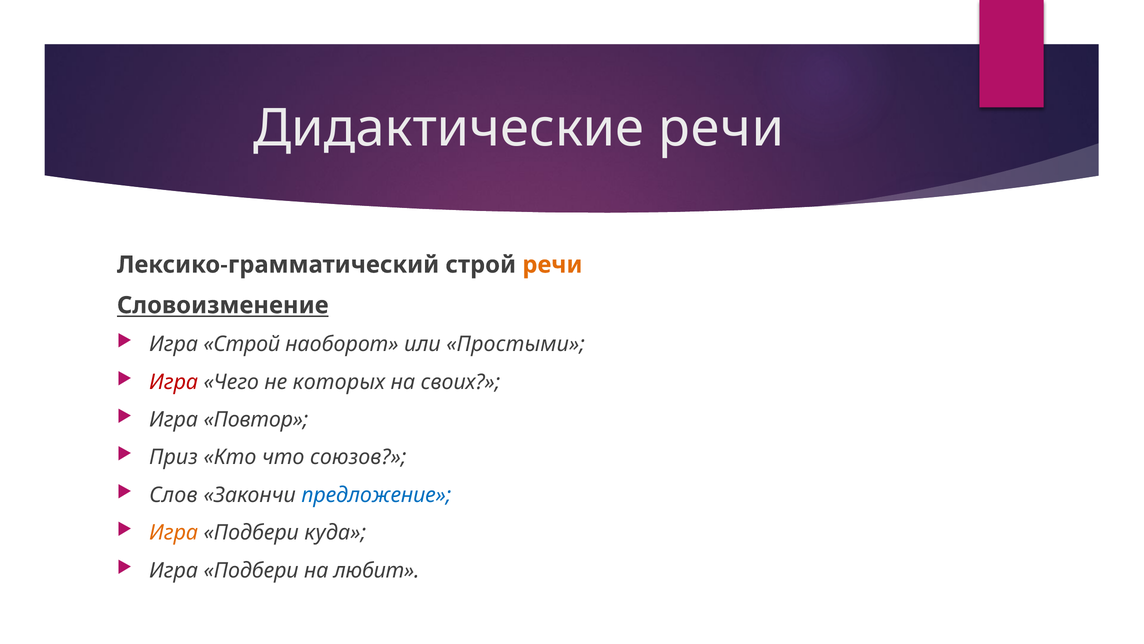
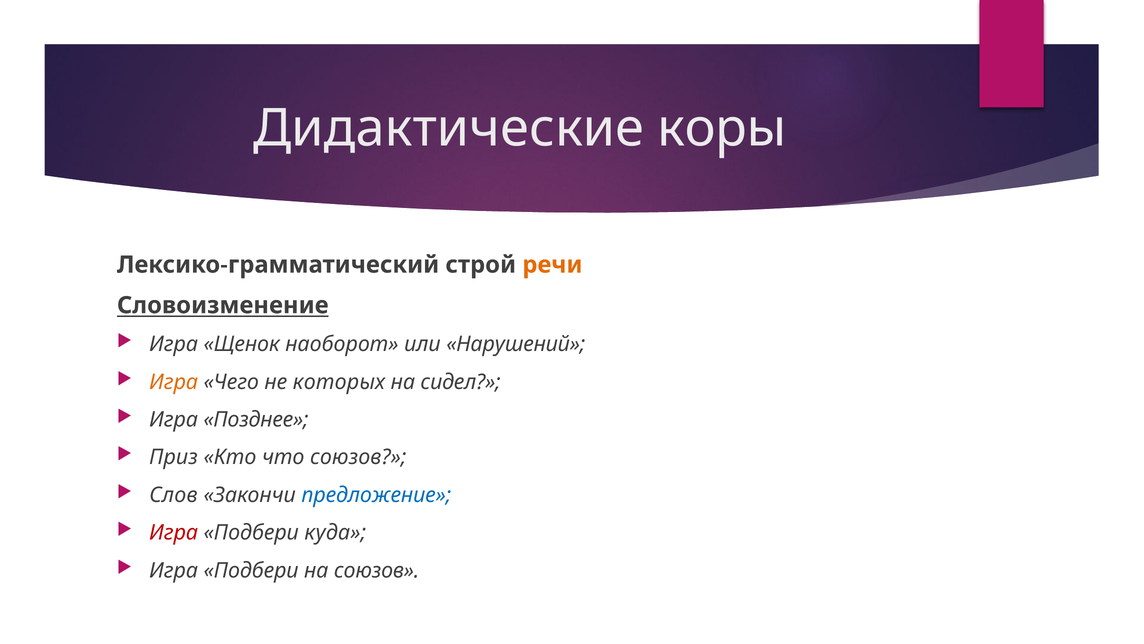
Дидактические речи: речи -> коры (722, 128)
Игра Строй: Строй -> Щенок (242, 344)
Простыми: Простыми -> Нарушений (516, 344)
Игра colour: red -> orange (174, 382)
своих: своих -> сидел (461, 382)
Повтор: Повтор -> Позднее (256, 419)
Игра colour: orange -> red (174, 532)
на любит: любит -> союзов (377, 570)
